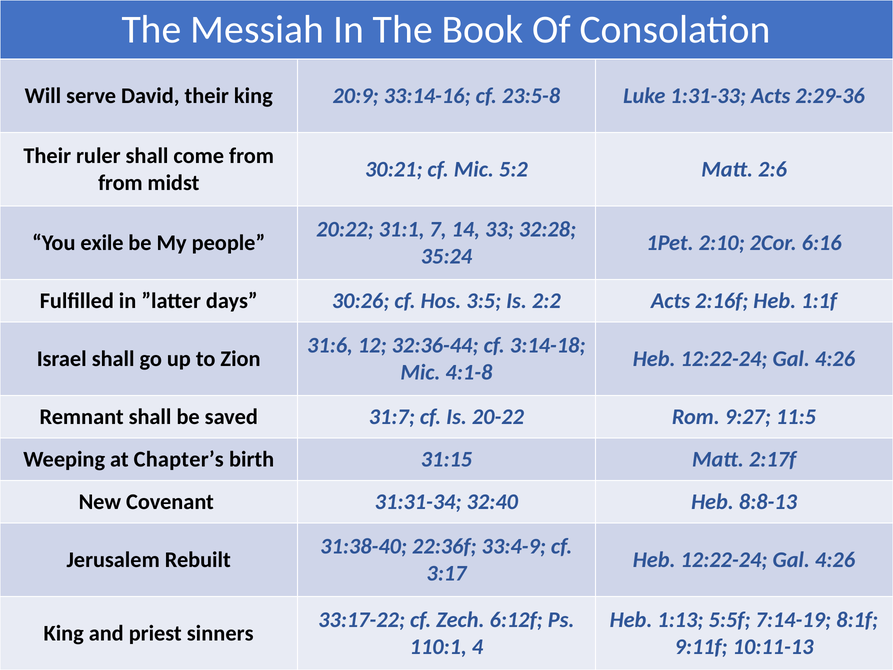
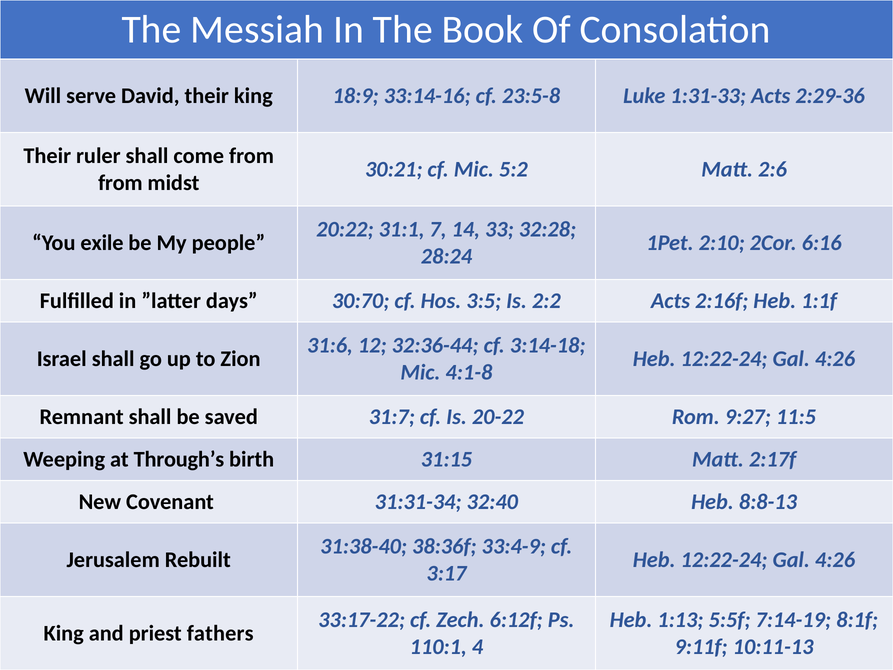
20:9: 20:9 -> 18:9 (356, 96)
35:24: 35:24 -> 28:24 (446, 256)
30:26: 30:26 -> 30:70 (361, 301)
Chapter’s: Chapter’s -> Through’s (179, 459)
22:36f: 22:36f -> 38:36f (444, 546)
sinners: sinners -> fathers (220, 633)
